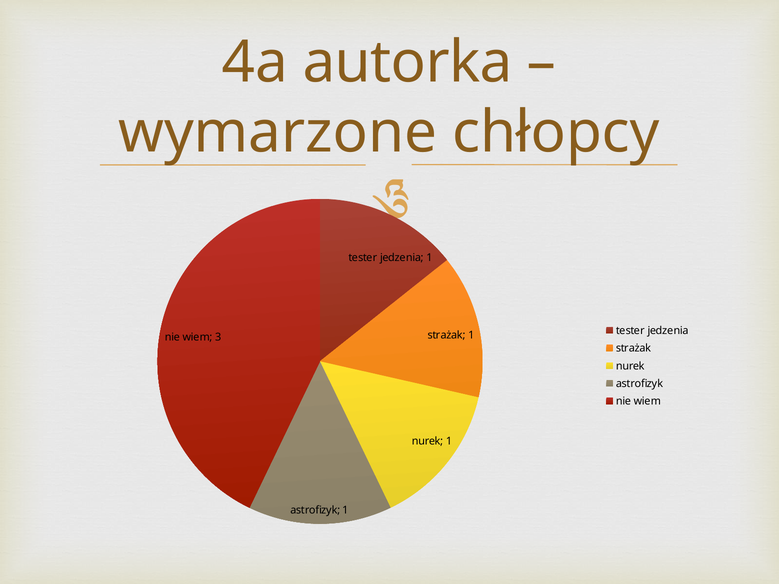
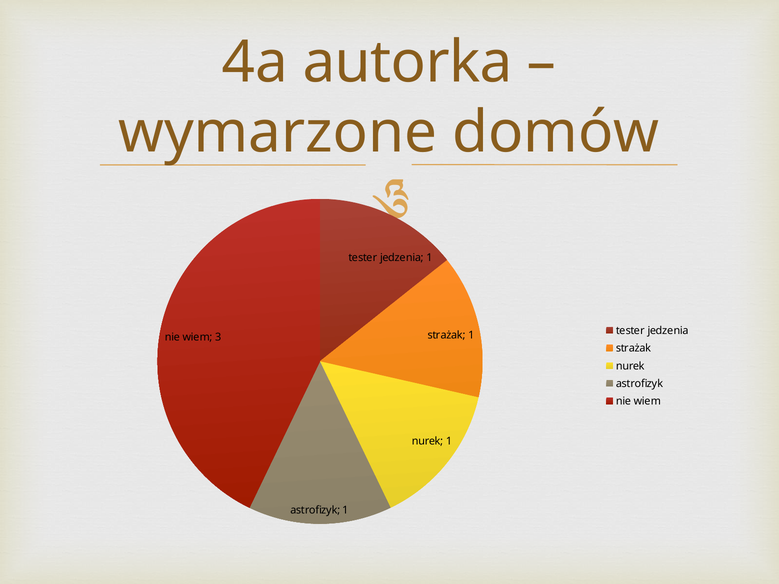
chłopcy: chłopcy -> domów (556, 133)
